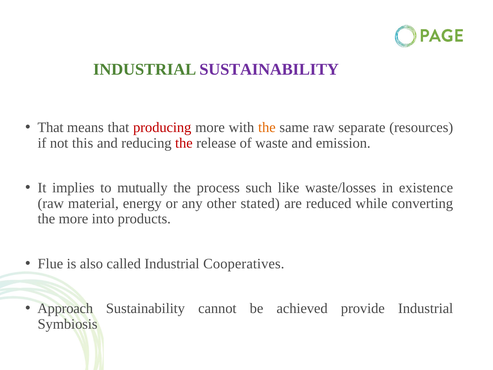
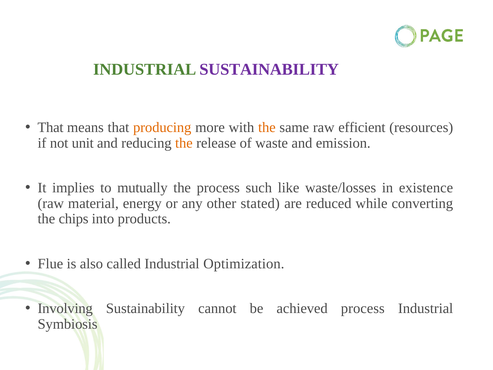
producing colour: red -> orange (162, 127)
separate: separate -> efficient (362, 127)
this: this -> unit (83, 143)
the colour: red -> orange (184, 143)
the more: more -> chips (74, 219)
Cooperatives: Cooperatives -> Optimization (244, 264)
Approach: Approach -> Involving (65, 308)
achieved provide: provide -> process (363, 308)
